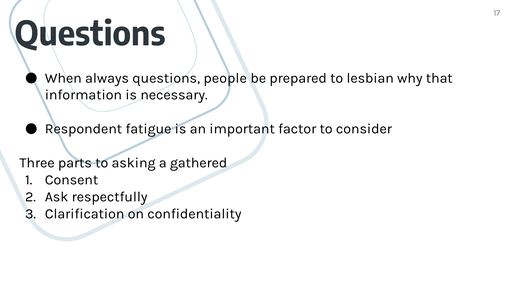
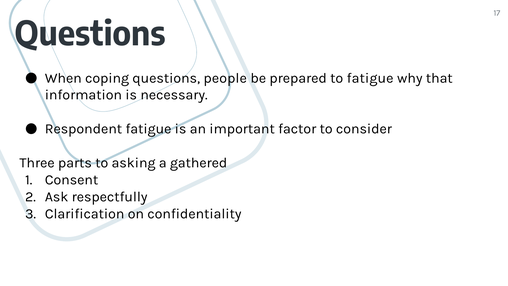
always: always -> coping (107, 78)
to lesbian: lesbian -> fatigue (370, 78)
